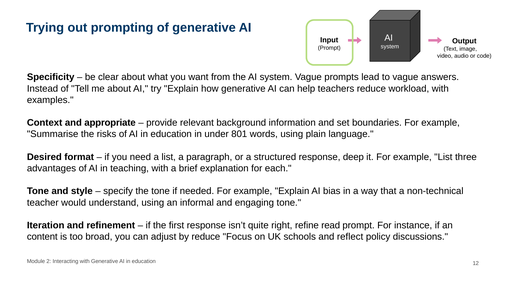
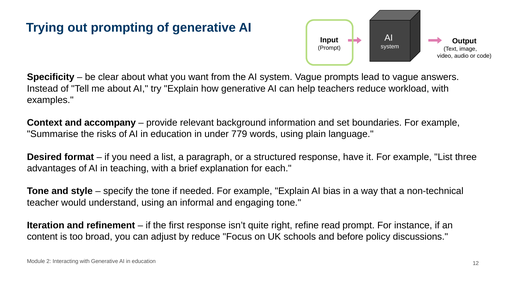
appropriate: appropriate -> accompany (110, 123)
801: 801 -> 779 (239, 134)
deep: deep -> have (353, 157)
reflect: reflect -> before (350, 237)
